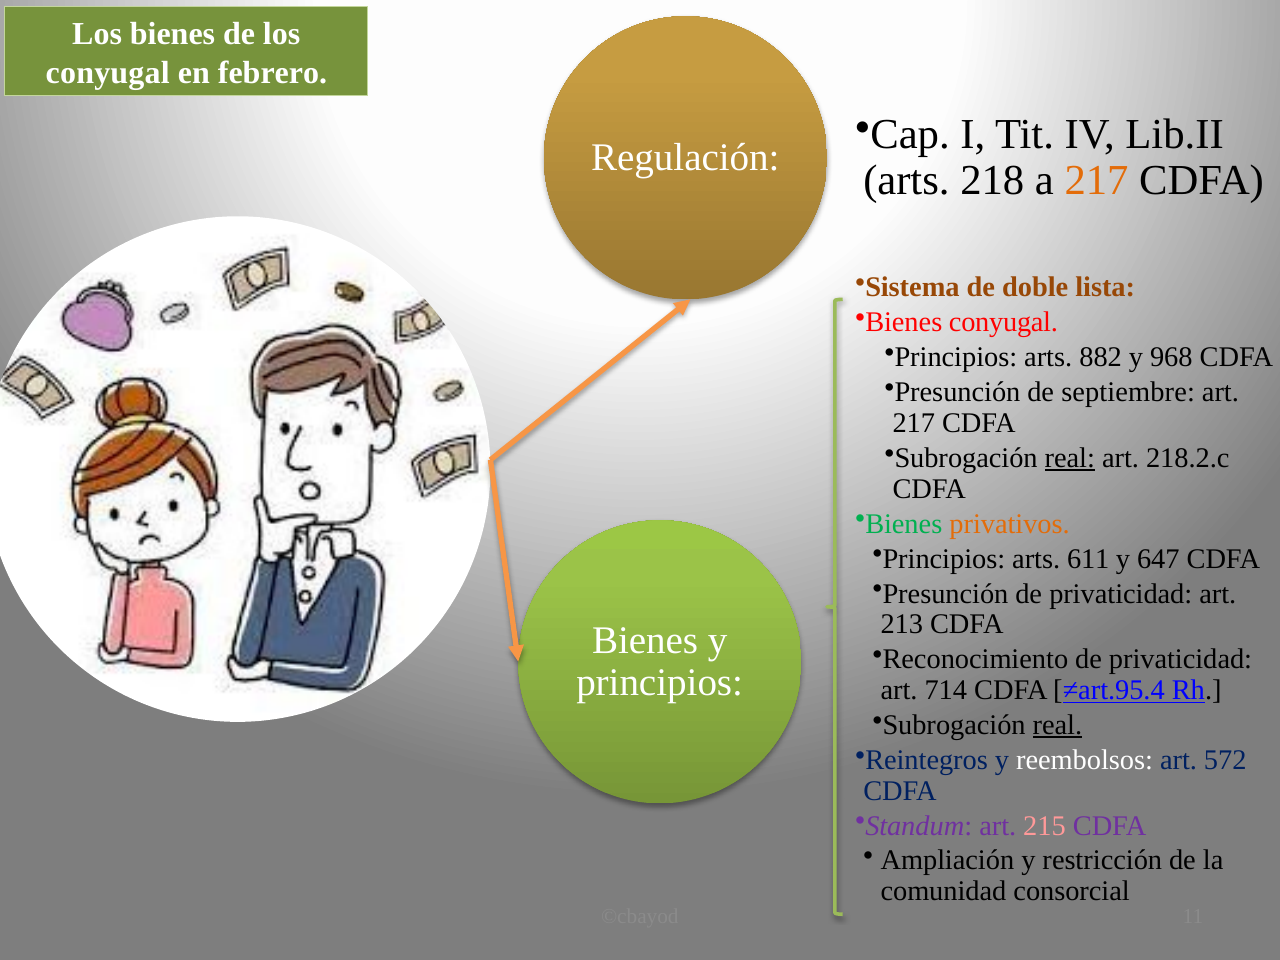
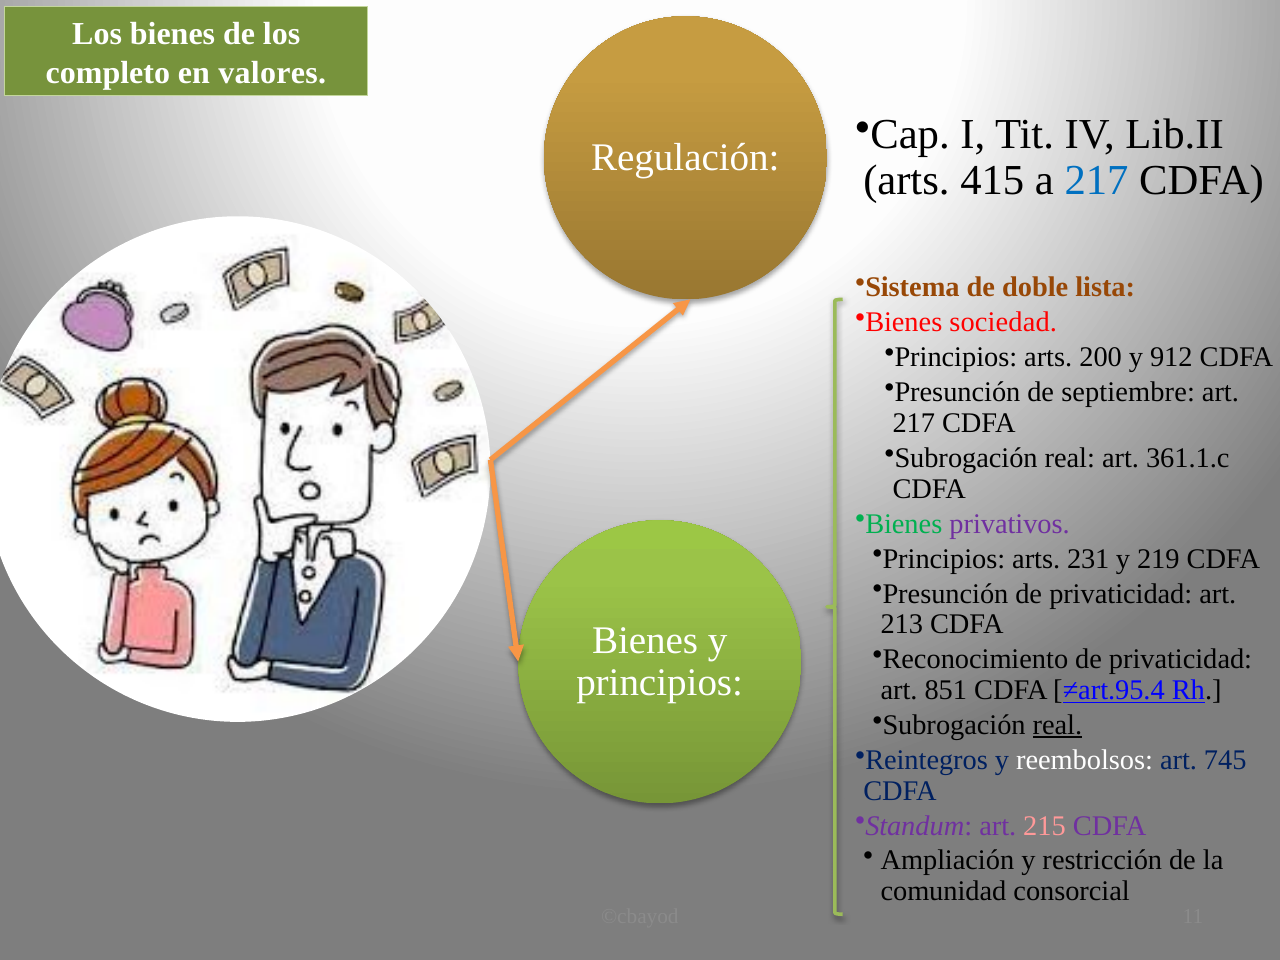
conyugal: conyugal -> completo (108, 73)
febrero: febrero -> valores (272, 73)
218: 218 -> 415 (992, 181)
217 colour: orange -> blue (1097, 181)
Bienes conyugal: conyugal -> sociedad (1003, 322)
882: 882 -> 200 (1101, 357)
968: 968 -> 912 (1171, 357)
real underline: present -> none (1070, 458)
218.2.c: 218.2.c -> 361.1.c (1188, 458)
privativos colour: orange -> purple (1010, 524)
611: 611 -> 231 (1088, 559)
647: 647 -> 219 (1158, 559)
714: 714 -> 851 (946, 690)
572: 572 -> 745 (1225, 760)
